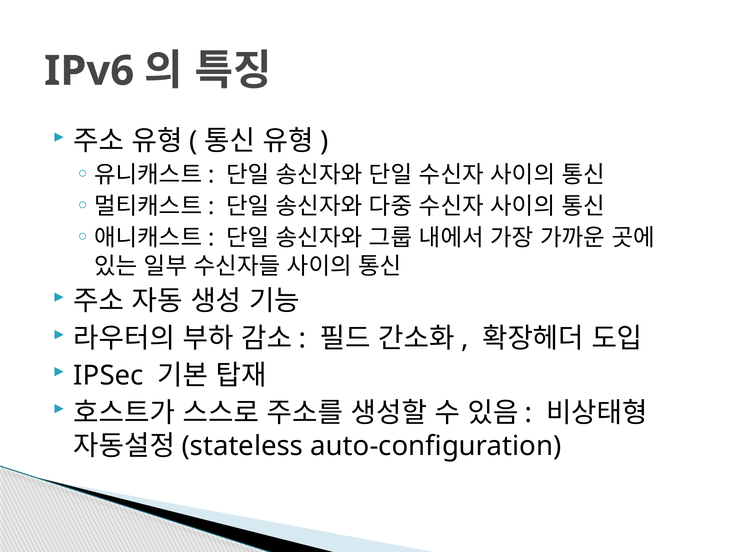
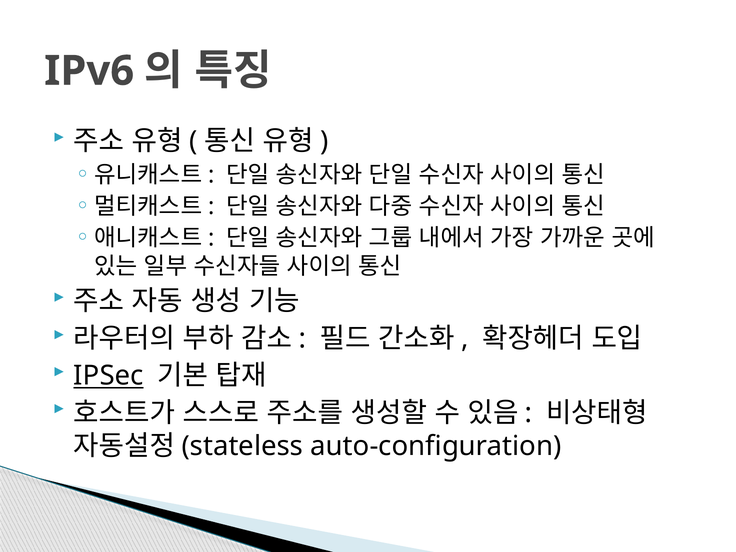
IPSec underline: none -> present (108, 376)
